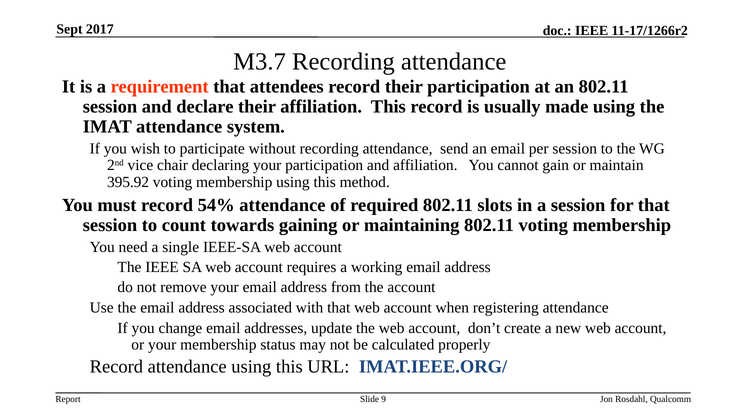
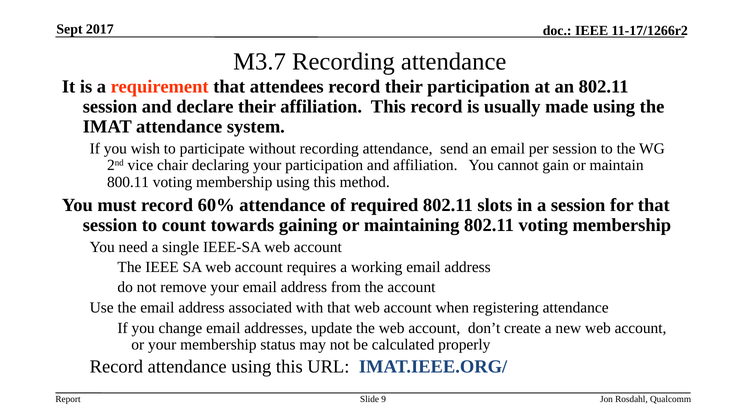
395.92: 395.92 -> 800.11 (128, 182)
54%: 54% -> 60% (216, 205)
